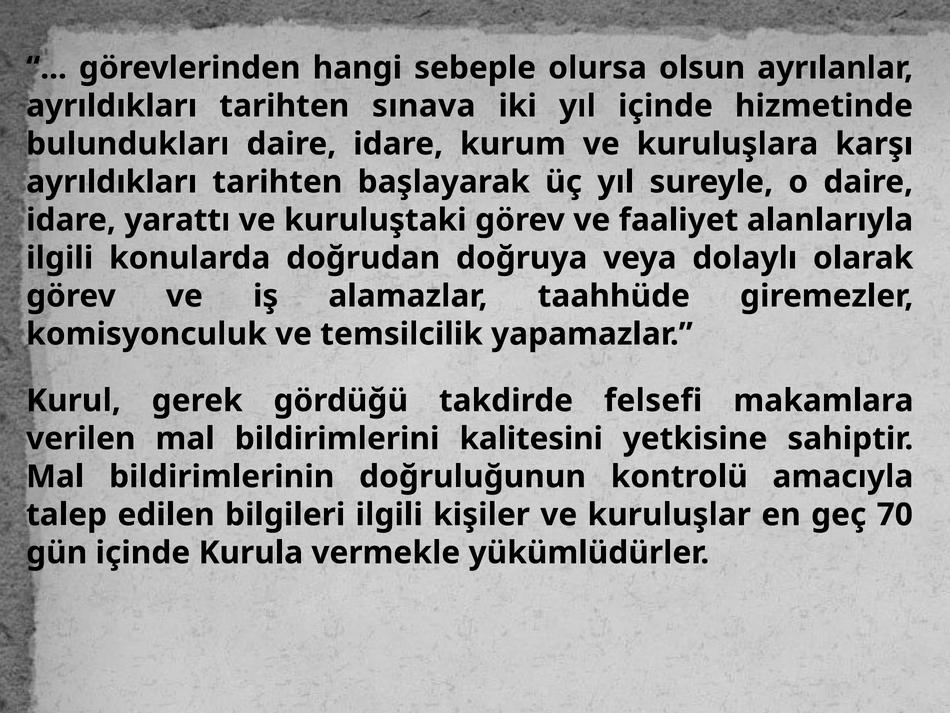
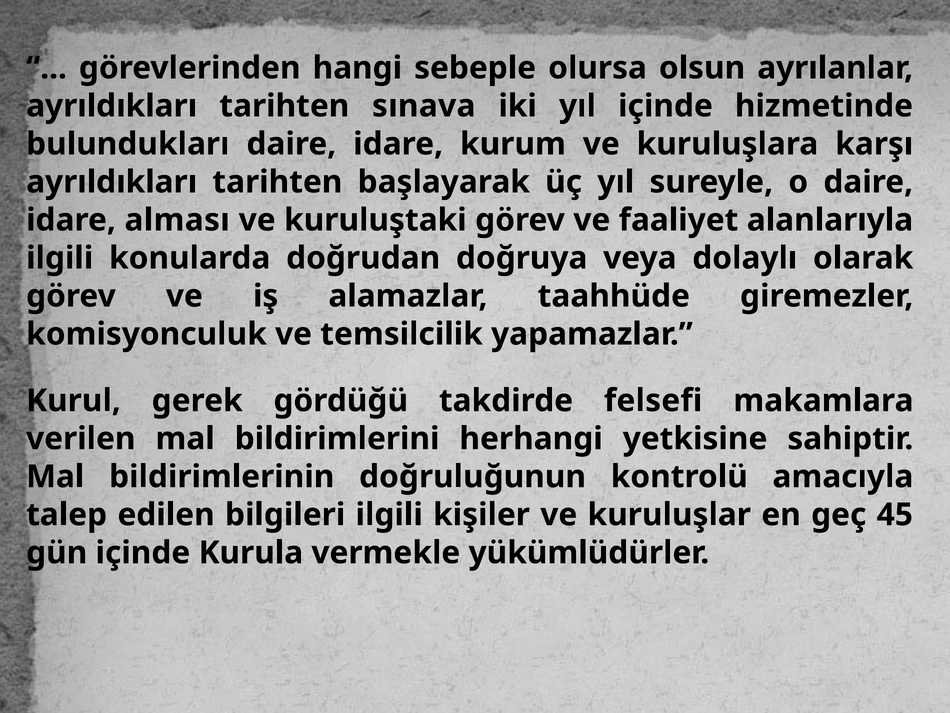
yarattı: yarattı -> alması (177, 220)
kalitesini: kalitesini -> herhangi (531, 438)
70: 70 -> 45 (895, 514)
